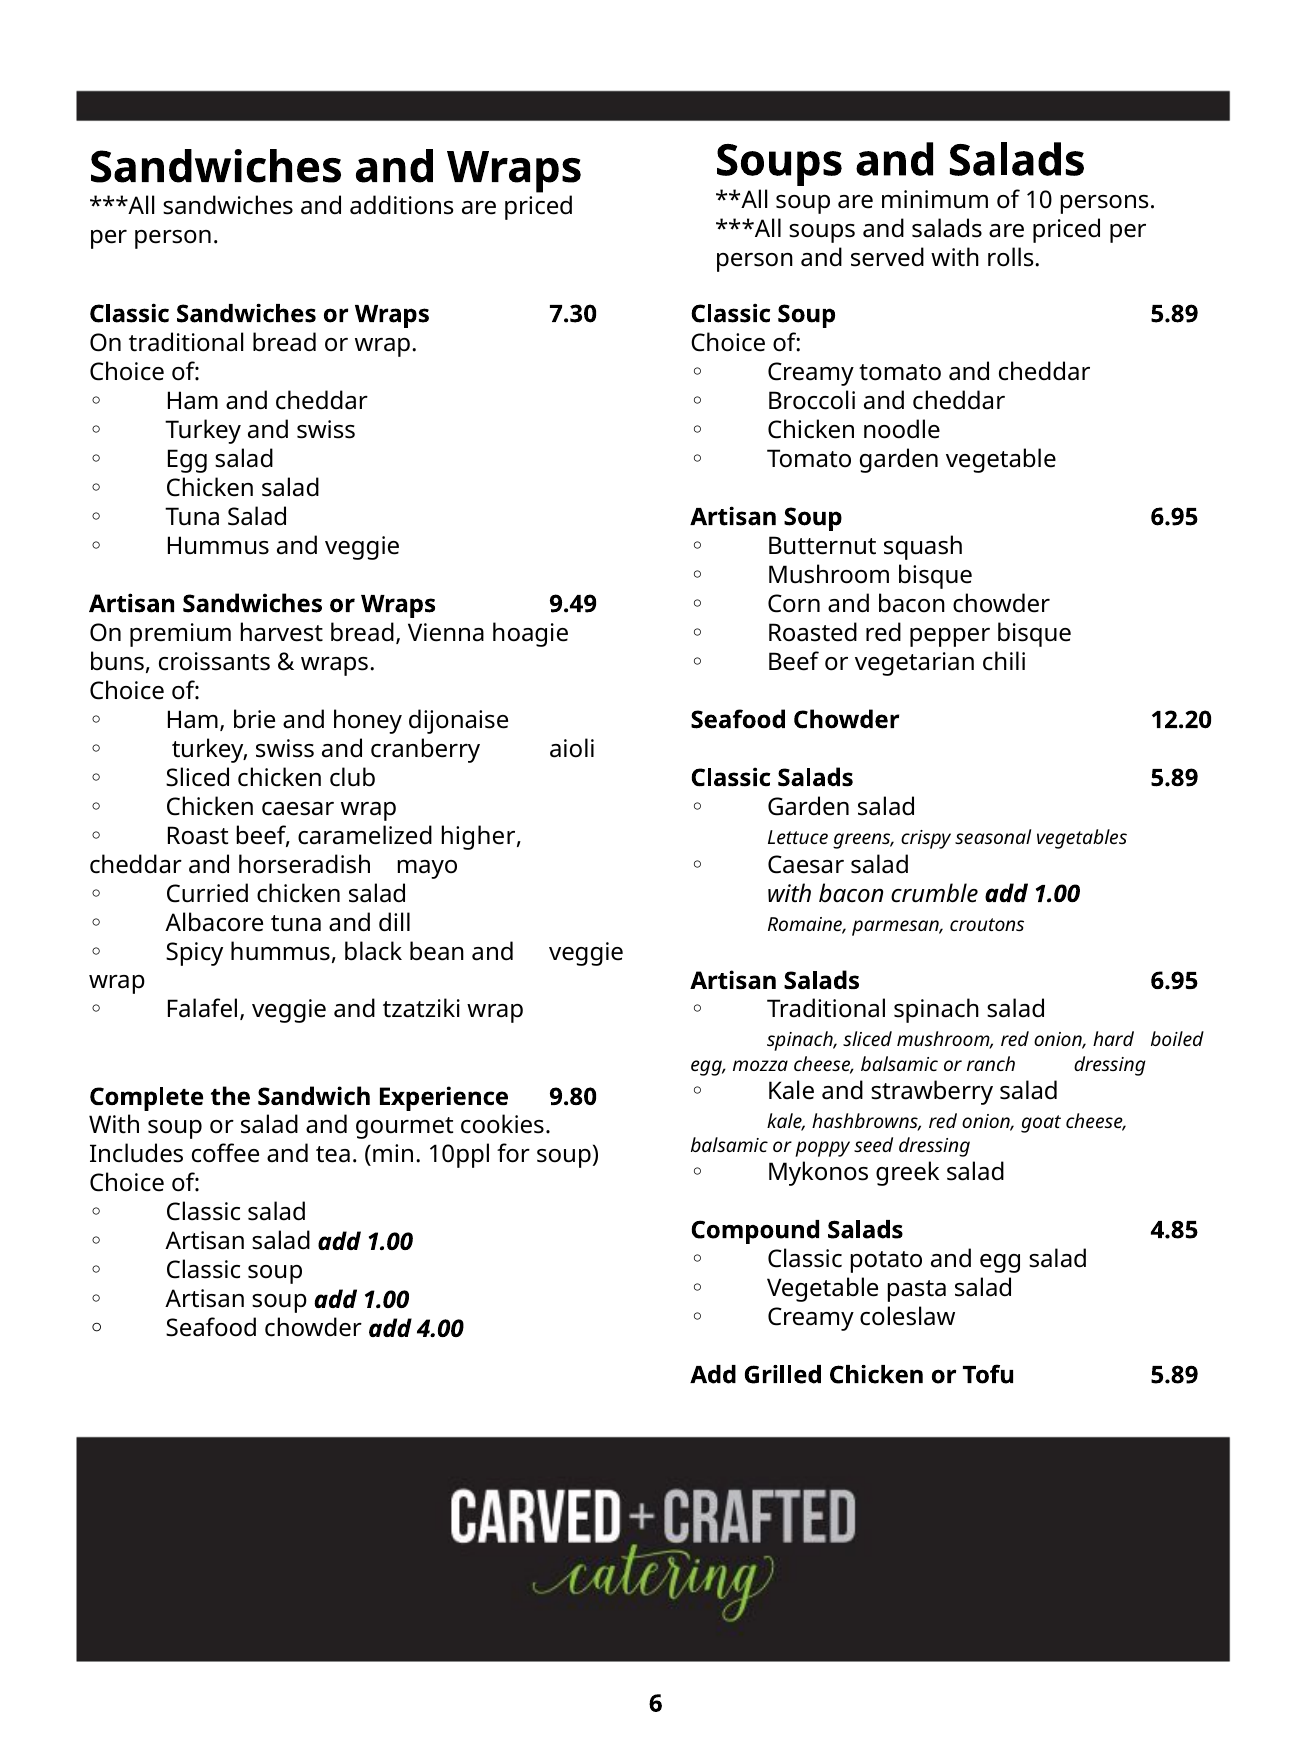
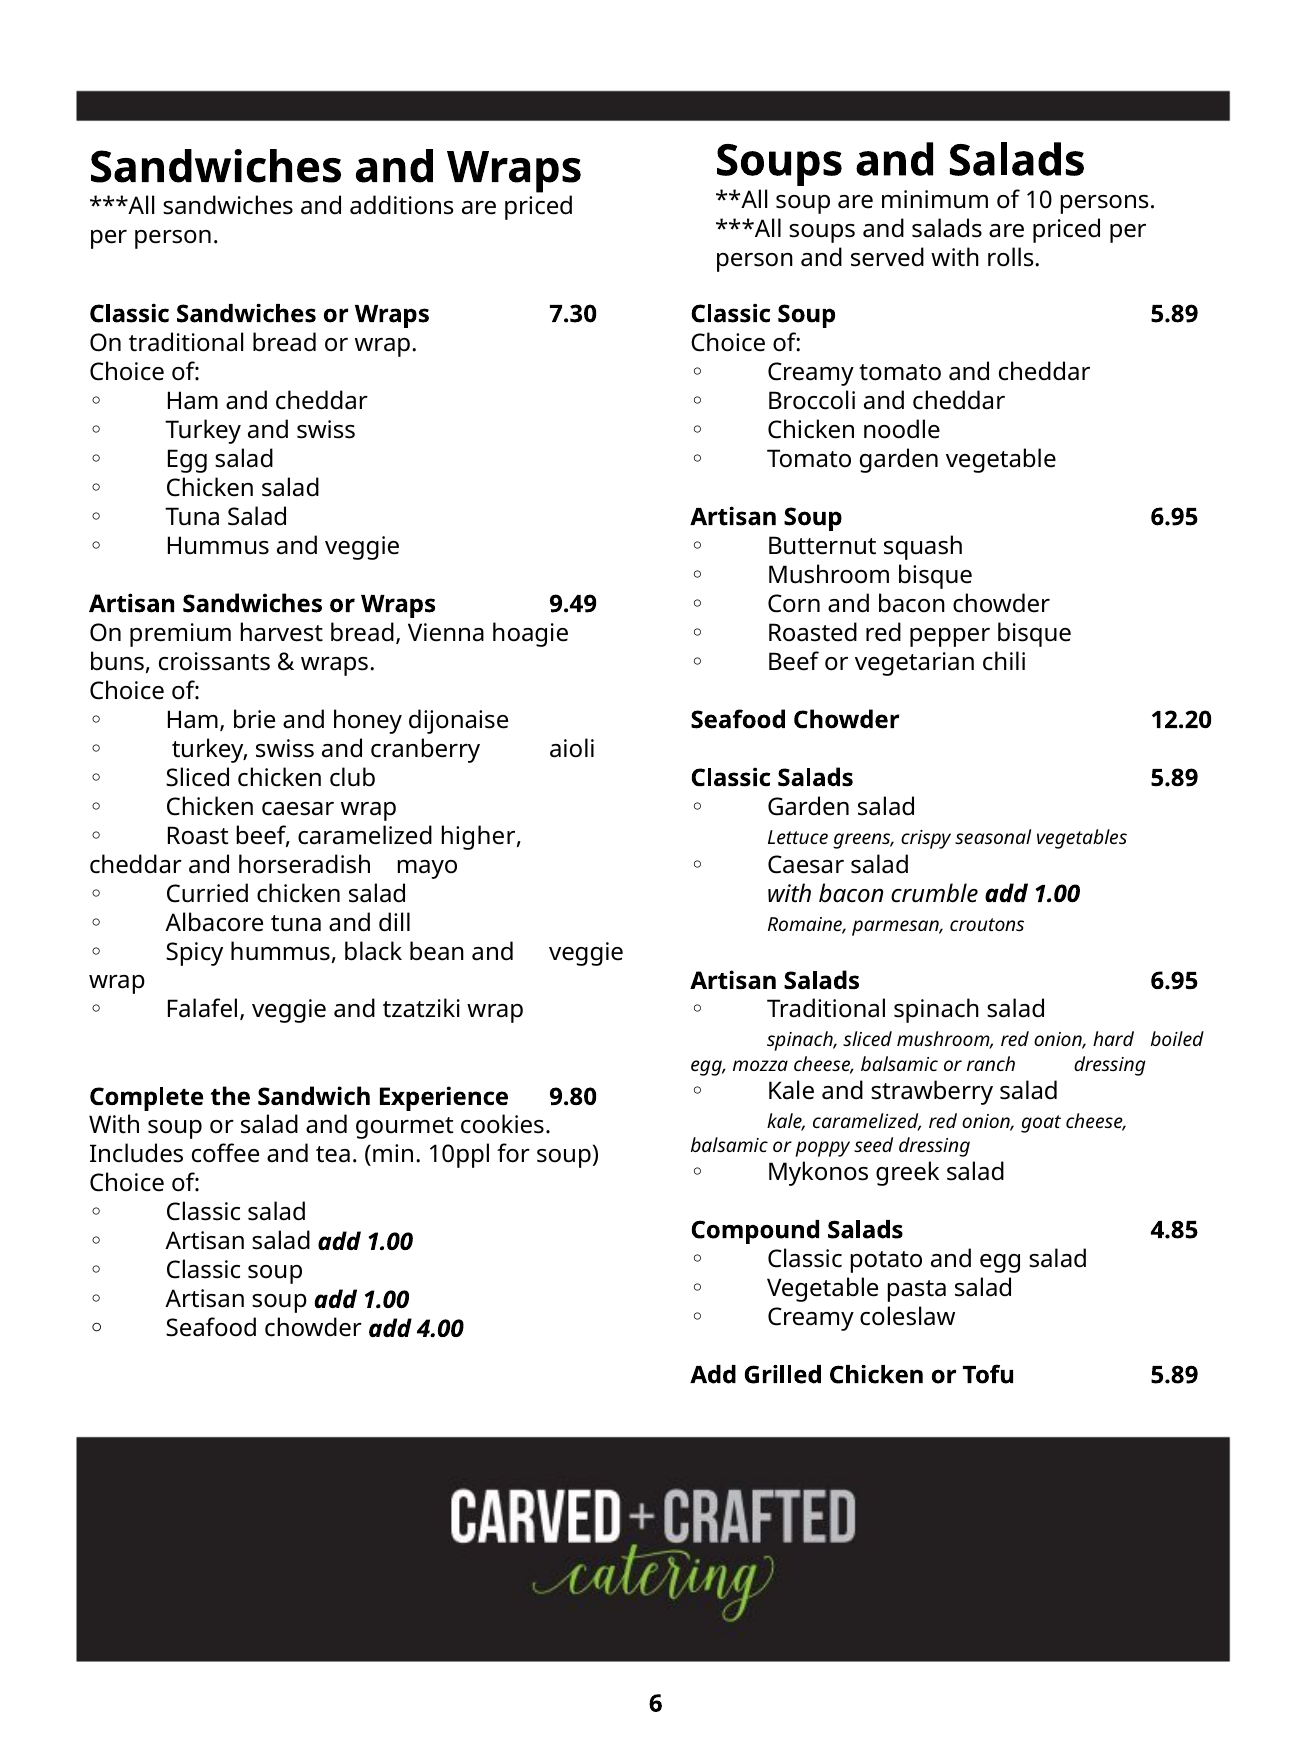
kale hashbrowns: hashbrowns -> caramelized (868, 1122)
